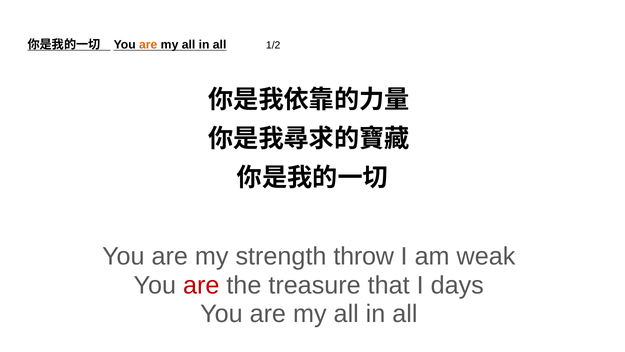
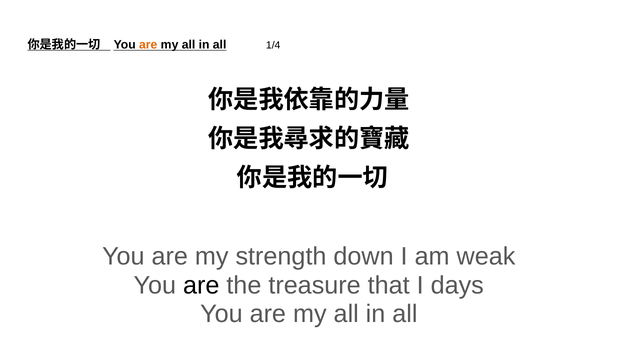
1/2: 1/2 -> 1/4 (273, 45)
throw: throw -> down (364, 256)
are colour: red -> black (201, 285)
